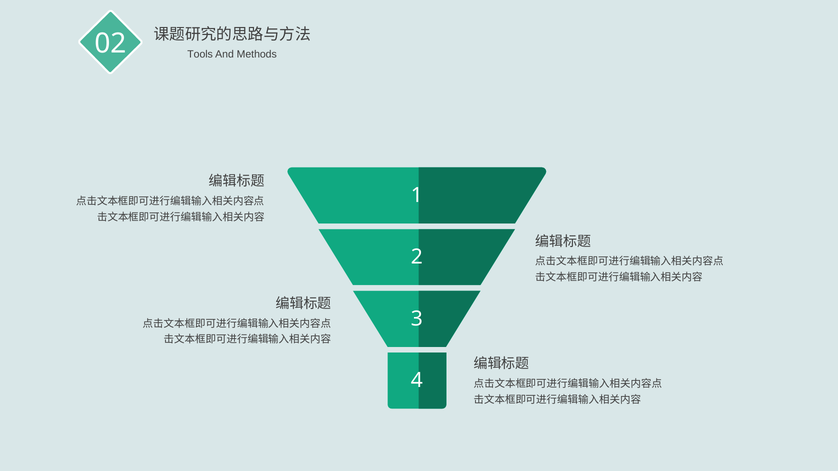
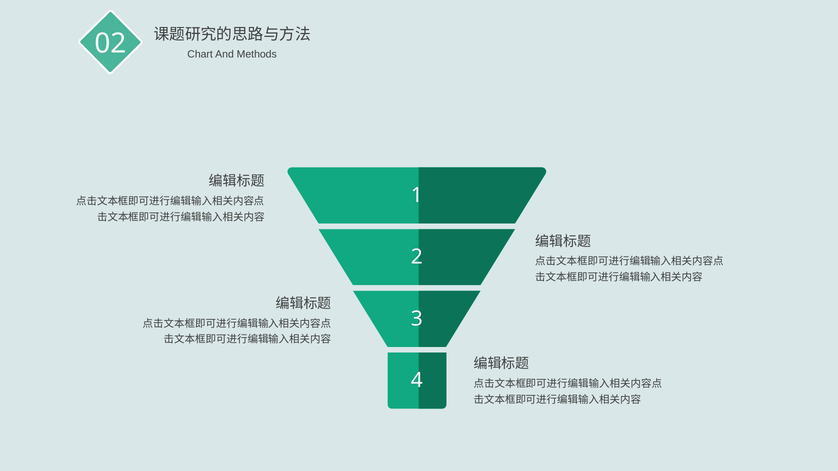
Tools: Tools -> Chart (200, 54)
